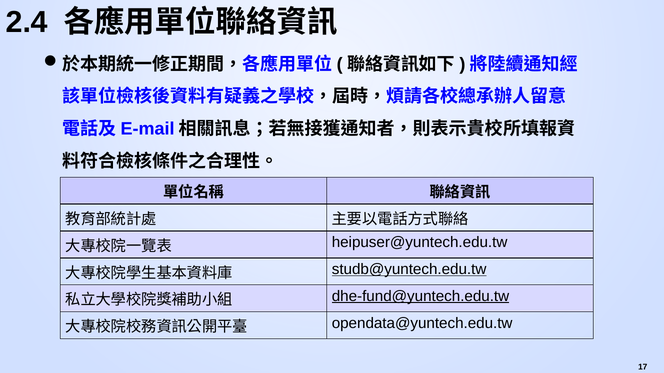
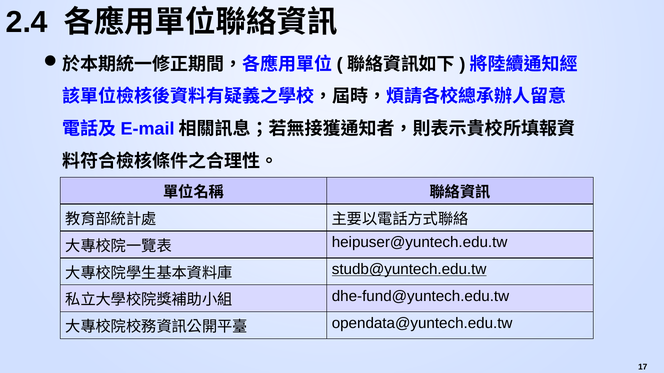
dhe-fund@yuntech.edu.tw underline: present -> none (420, 297)
